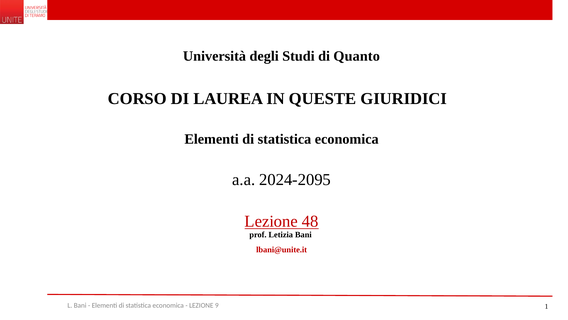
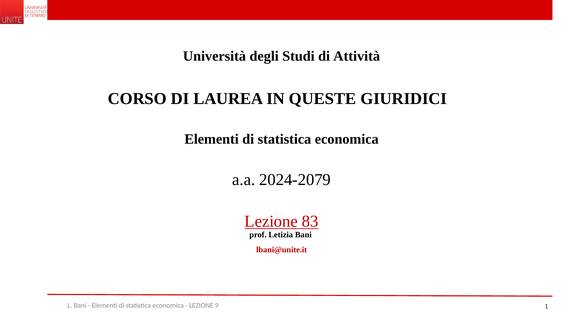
Quanto: Quanto -> Attività (357, 56)
2024-2095: 2024-2095 -> 2024-2079 (295, 179)
48: 48 -> 83 (310, 221)
